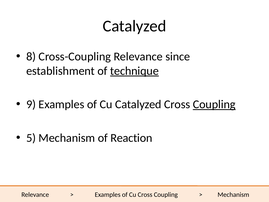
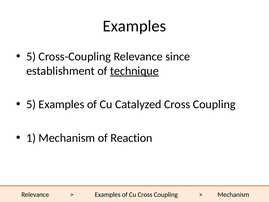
Catalyzed: Catalyzed -> Examples (134, 26)
8: 8 -> 5 (31, 56)
9: 9 -> 5 (31, 104)
Coupling underline: present -> none (214, 104)
5: 5 -> 1 (31, 138)
